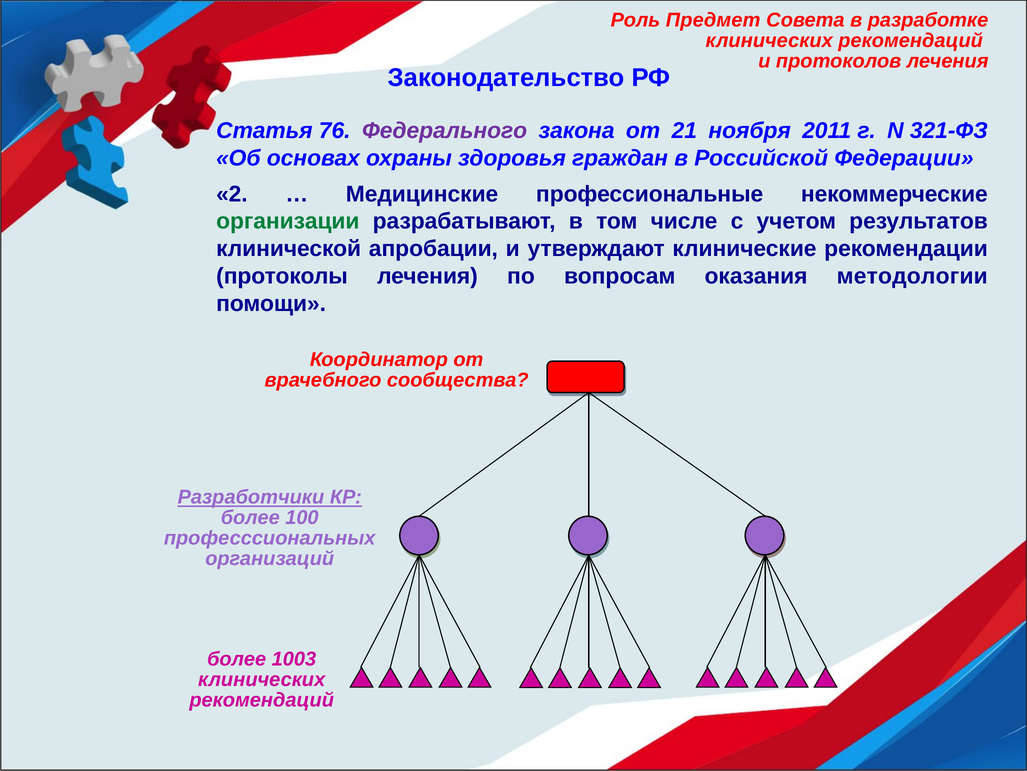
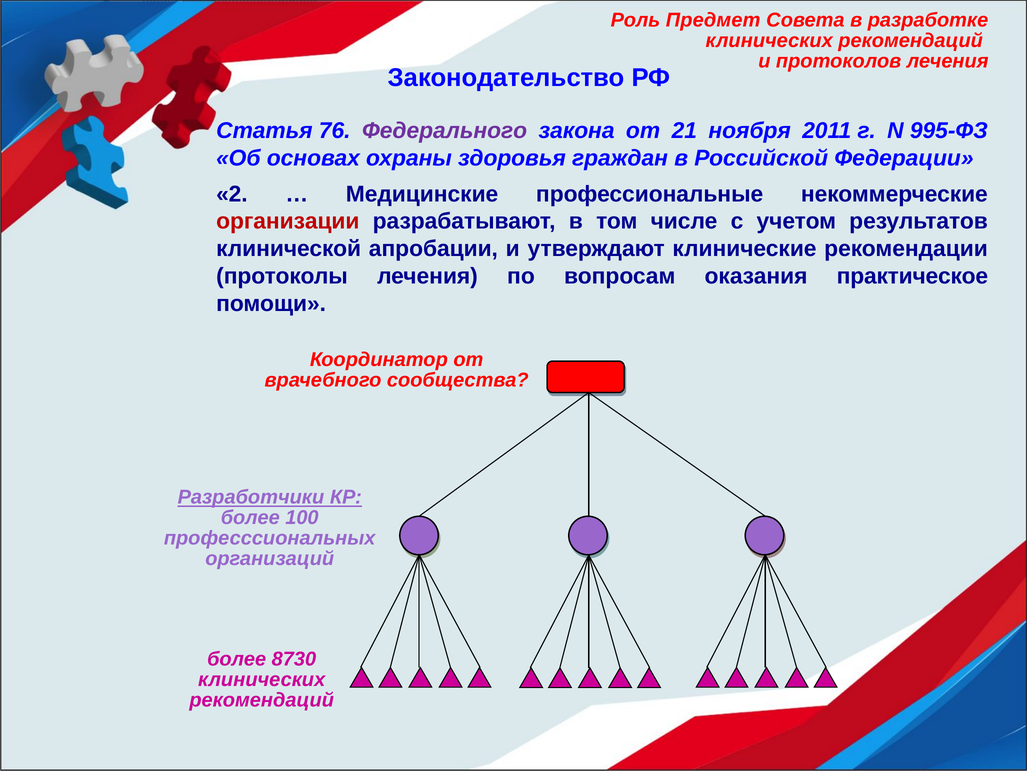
321-ФЗ: 321-ФЗ -> 995-ФЗ (949, 130)
организации colour: green -> red (288, 221)
методологии: методологии -> практическое (912, 276)
1003: 1003 -> 8730 (294, 659)
